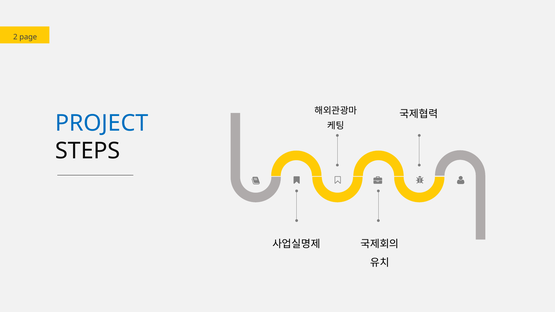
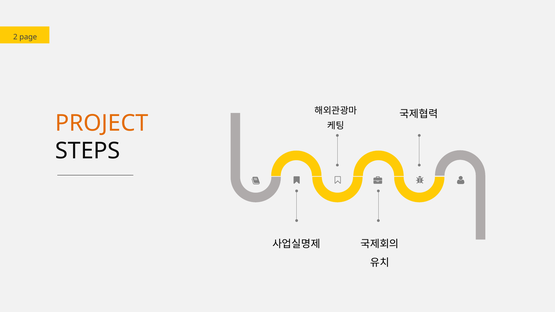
PROJECT colour: blue -> orange (102, 123)
